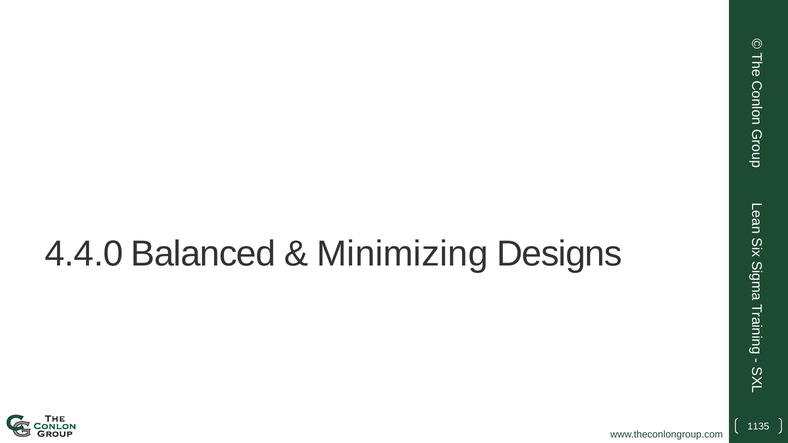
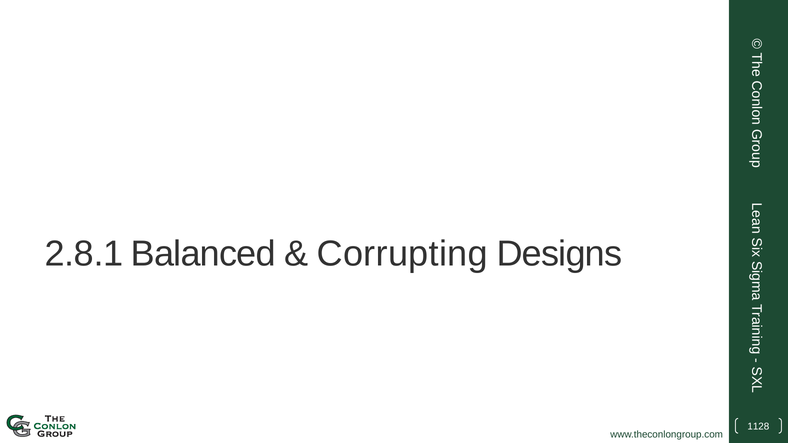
4.4.0: 4.4.0 -> 2.8.1 (84, 254)
Minimizing: Minimizing -> Corrupting (402, 254)
1135: 1135 -> 1128 (758, 427)
